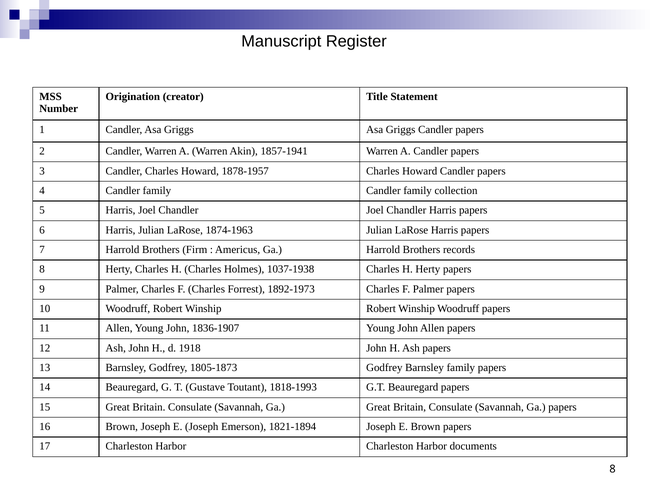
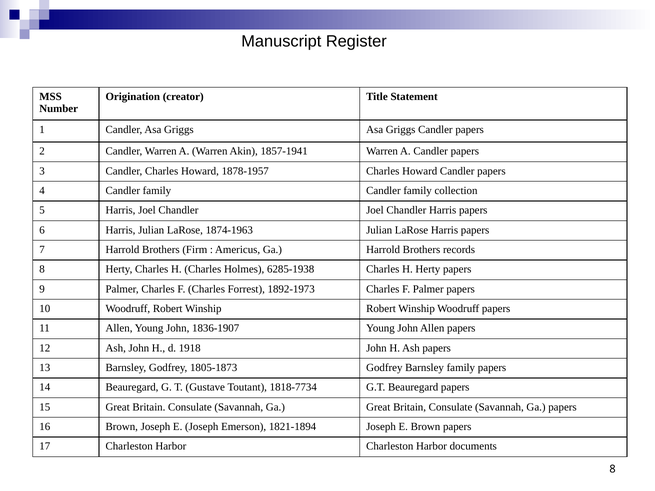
1037-1938: 1037-1938 -> 6285-1938 (291, 270)
1818-1993: 1818-1993 -> 1818-7734 (293, 388)
